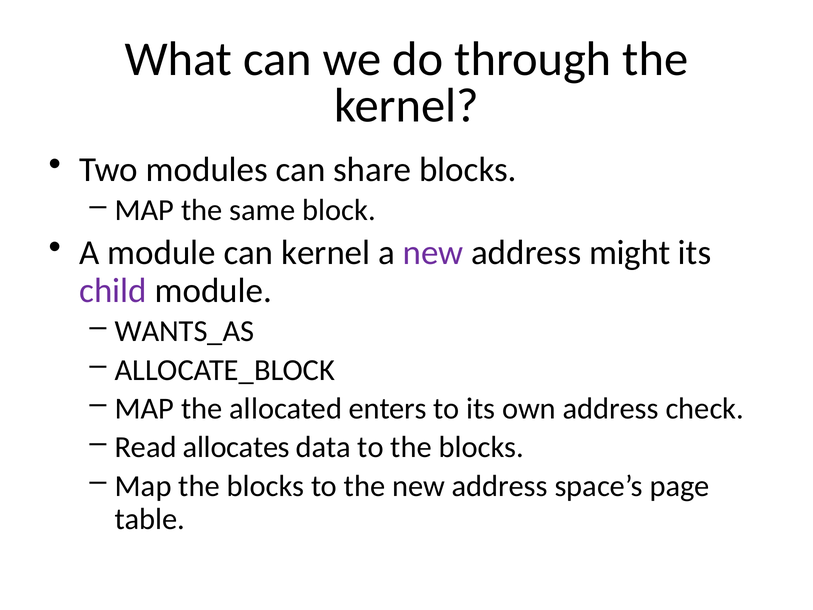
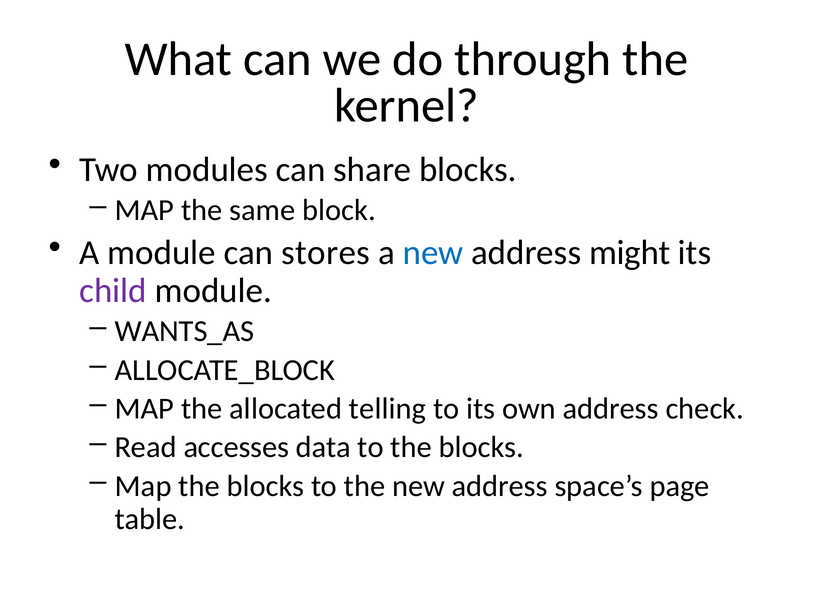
can kernel: kernel -> stores (326, 253)
new colour: purple -> blue (433, 253)
enters: enters -> telling (388, 408)
allocates: allocates -> accesses (236, 447)
